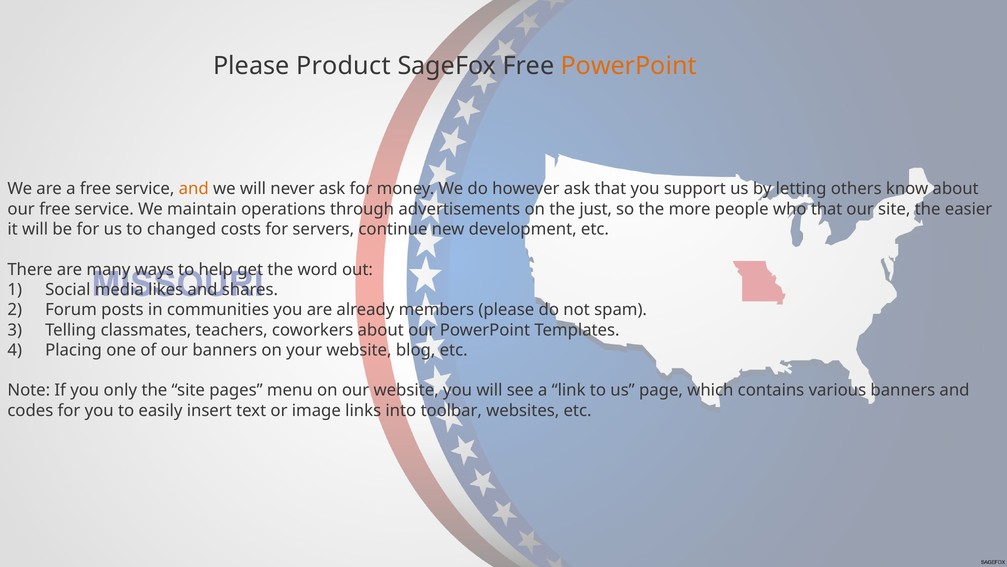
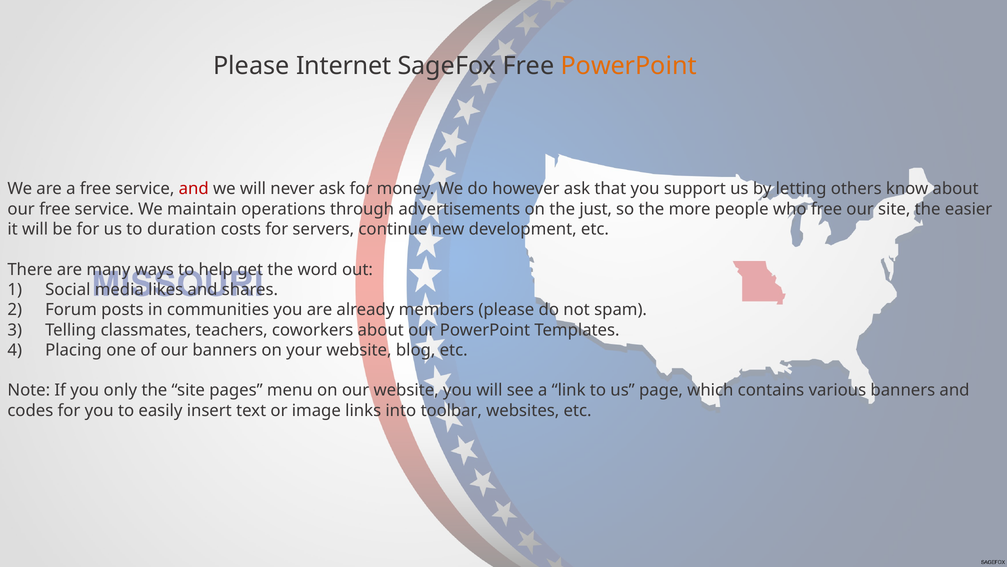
Product: Product -> Internet (344, 66)
and colour: orange -> red (194, 189)
who that: that -> free (827, 209)
changed: changed -> duration (182, 229)
